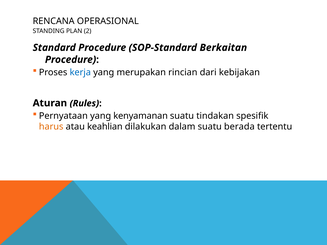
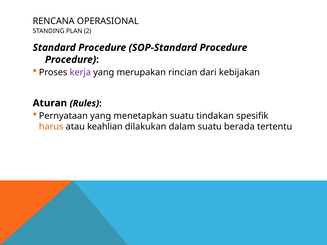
SOP-Standard Berkaitan: Berkaitan -> Procedure (223, 48)
kerja colour: blue -> purple (80, 72)
kenyamanan: kenyamanan -> menetapkan (141, 116)
